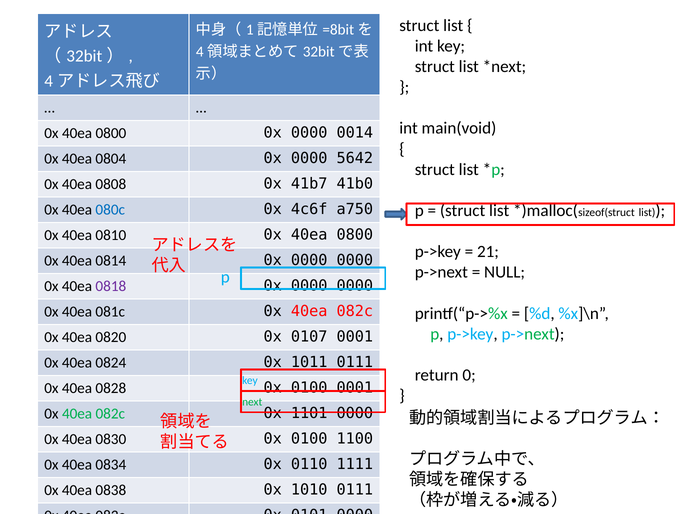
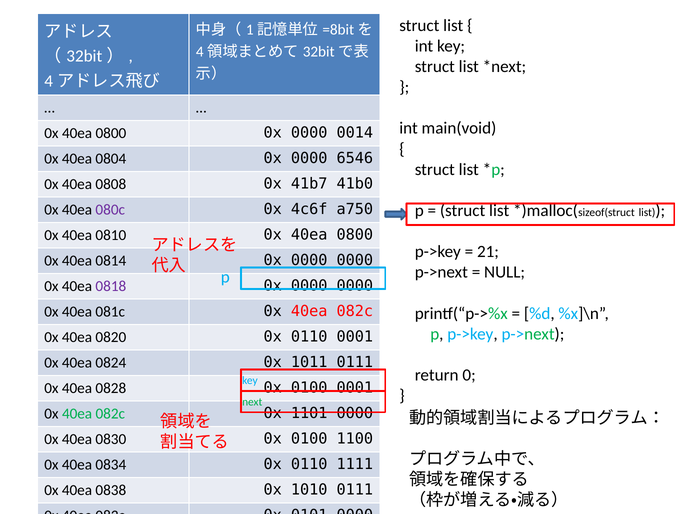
5642: 5642 -> 6546 (355, 158)
080c colour: blue -> purple (110, 210)
0820 0x 0107: 0107 -> 0110 (309, 337)
